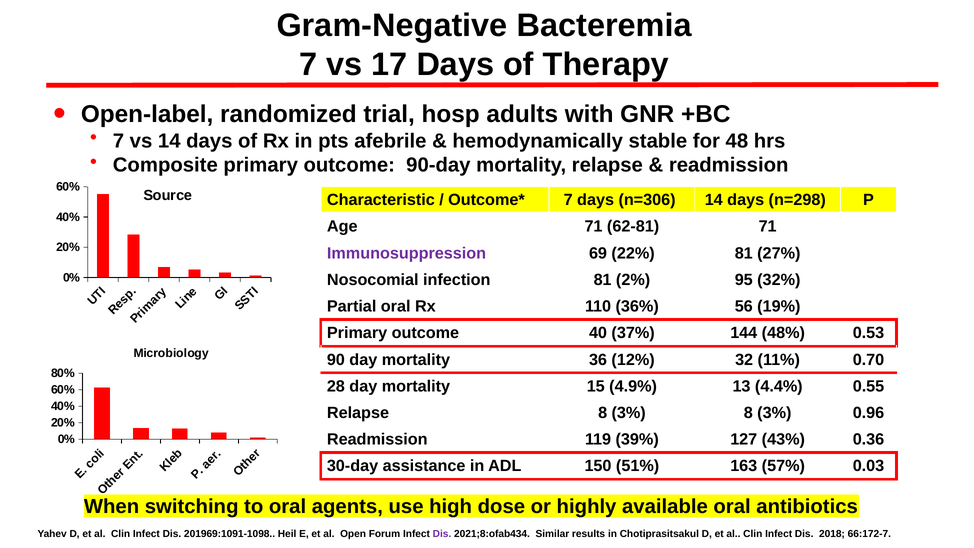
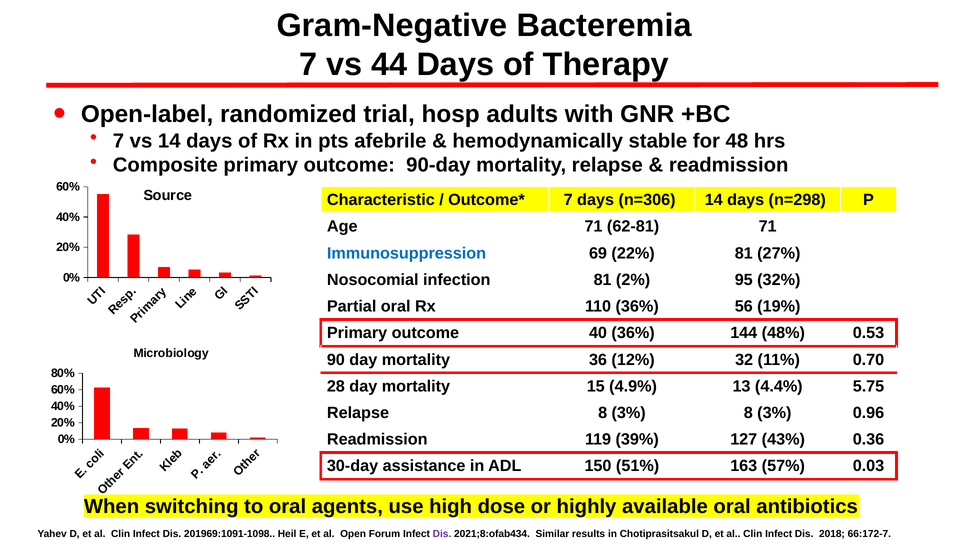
17: 17 -> 44 (389, 64)
Immunosuppression colour: purple -> blue (407, 253)
40 37%: 37% -> 36% (633, 333)
0.55: 0.55 -> 5.75 (868, 386)
